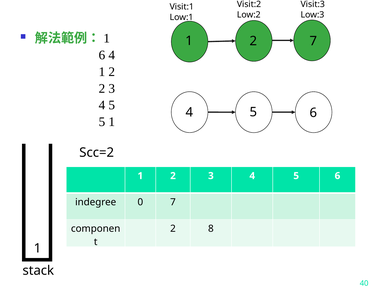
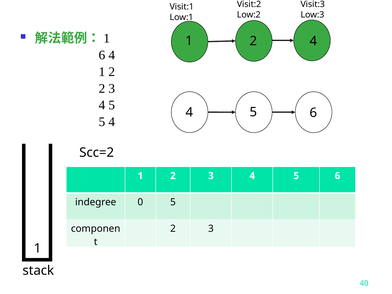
1 7: 7 -> 4 (313, 41)
5 1: 1 -> 4 (112, 122)
0 7: 7 -> 5 (173, 202)
8: 8 -> 3 (211, 229)
